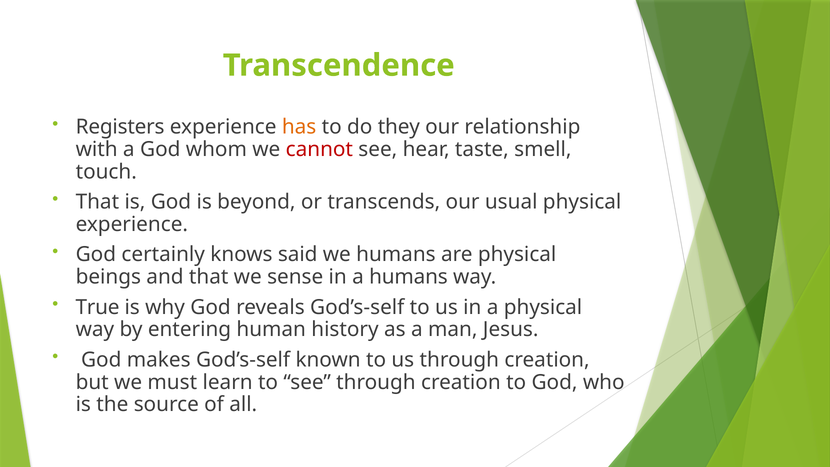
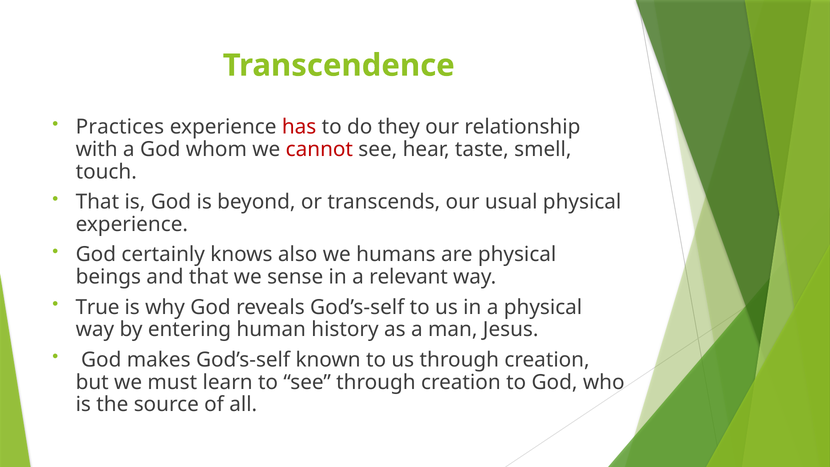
Registers: Registers -> Practices (120, 127)
has colour: orange -> red (299, 127)
said: said -> also (298, 255)
a humans: humans -> relevant (408, 277)
